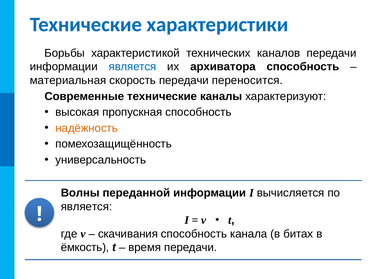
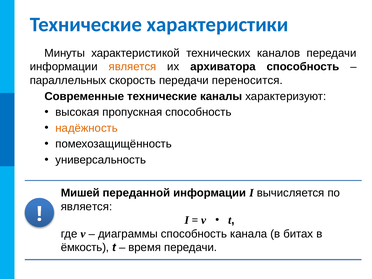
Борьбы: Борьбы -> Минуты (65, 53)
является colour: blue -> orange (133, 67)
материальная: материальная -> параллельных (68, 80)
Волны: Волны -> Мишей (80, 193)
скачивания: скачивания -> диаграммы (128, 234)
